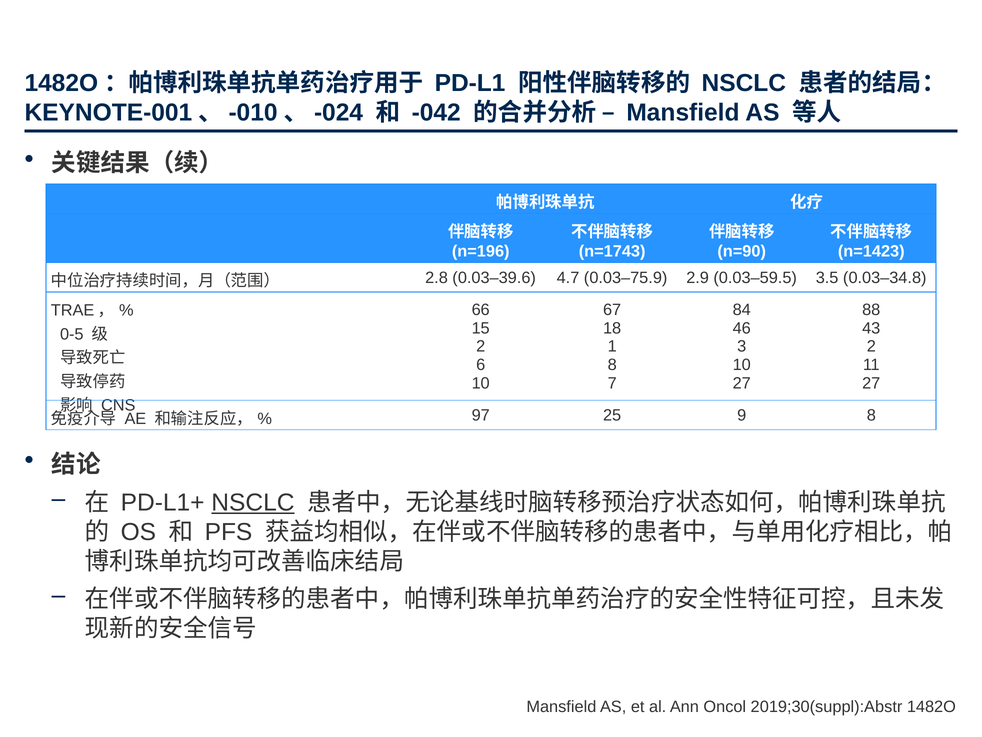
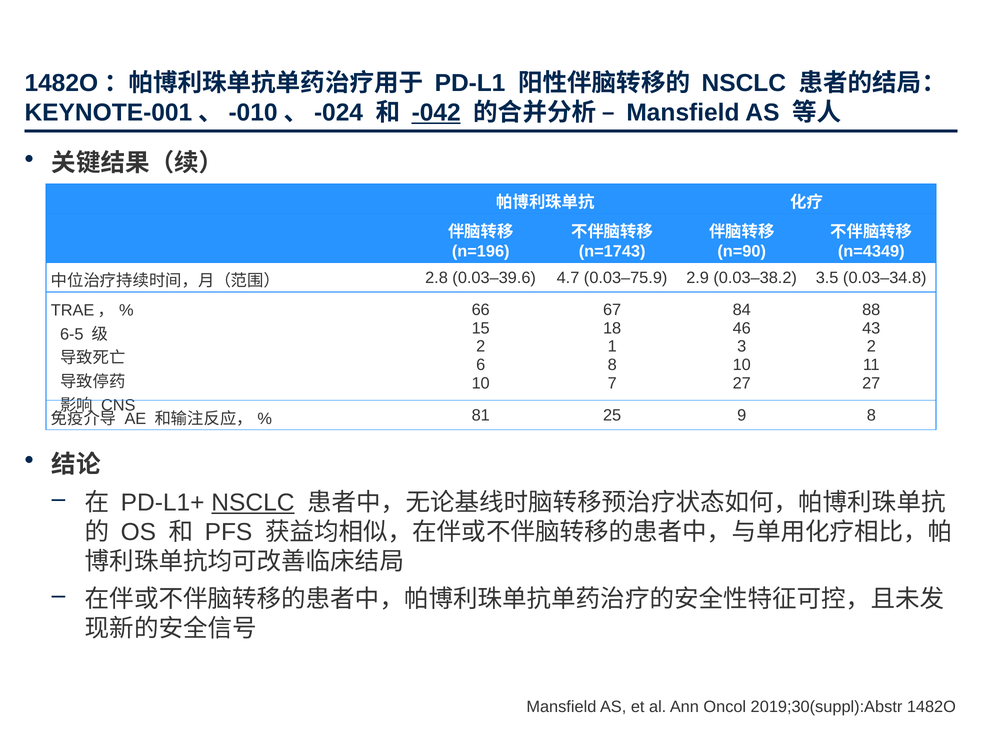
-042 underline: none -> present (436, 112)
n=1423: n=1423 -> n=4349 (871, 251)
0.03–59.5: 0.03–59.5 -> 0.03–38.2 (755, 277)
0-5: 0-5 -> 6-5 (72, 334)
97: 97 -> 81 (481, 415)
